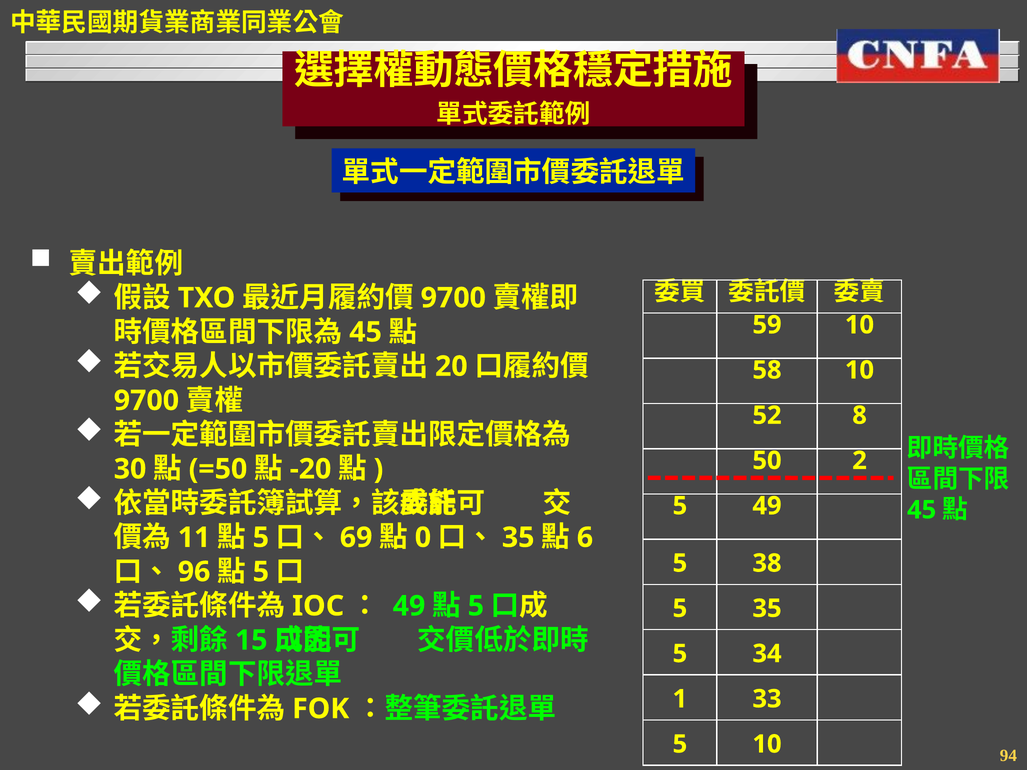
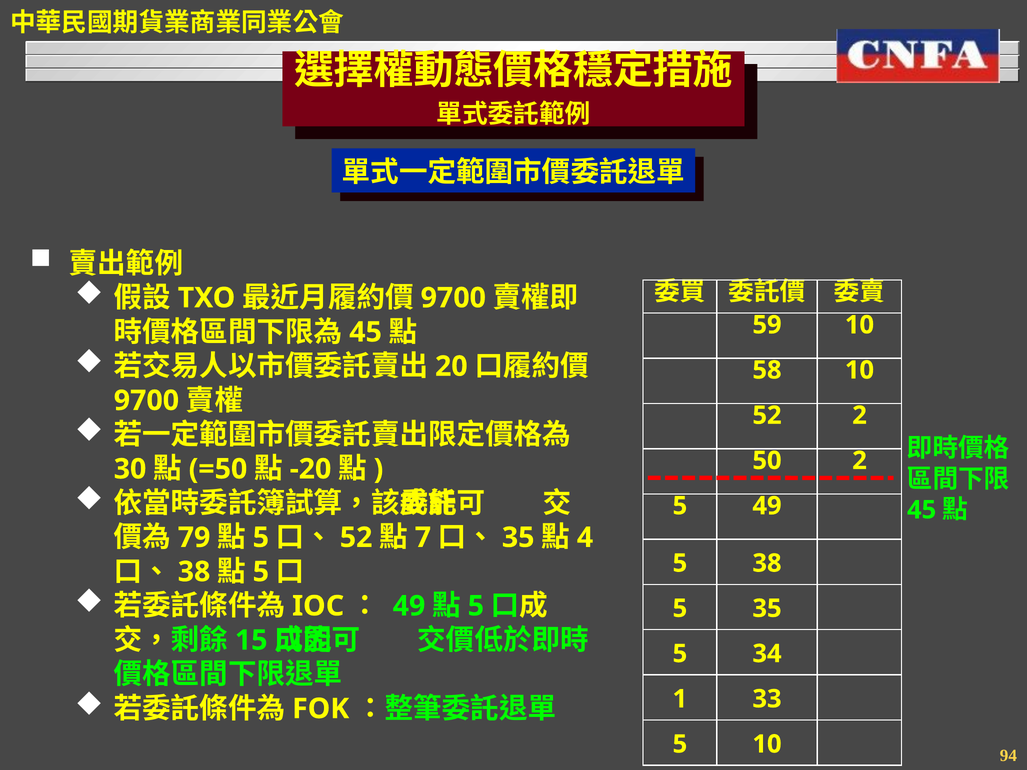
52 8: 8 -> 2 (860, 416)
11: 11 -> 79 (194, 538)
69: 69 -> 52 (356, 538)
0: 0 -> 7 (423, 538)
6: 6 -> 4 (585, 538)
96: 96 -> 38 (194, 572)
